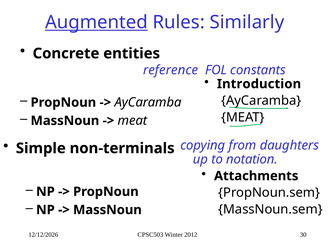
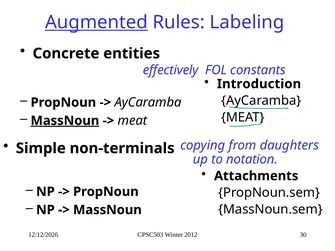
Similarly: Similarly -> Labeling (247, 22)
reference: reference -> effectively (171, 70)
MassNoun underline: none -> present (65, 121)
